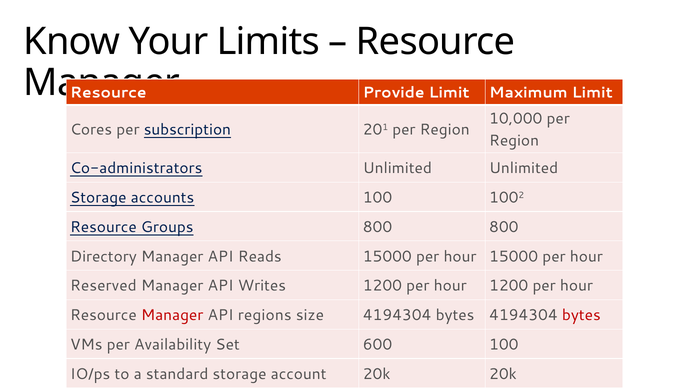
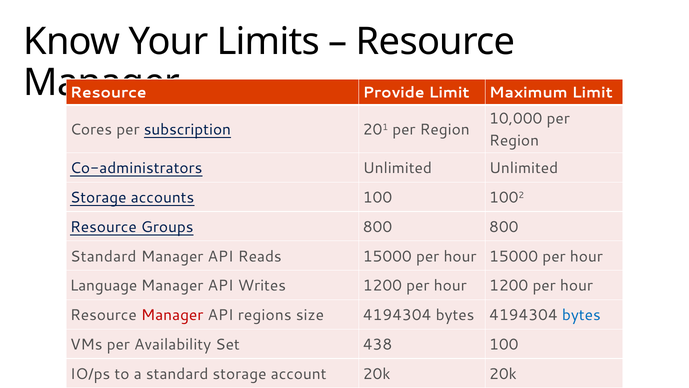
Directory: Directory -> Standard (103, 256)
Reserved: Reserved -> Language (103, 285)
bytes colour: red -> blue (581, 315)
600: 600 -> 438 (378, 344)
